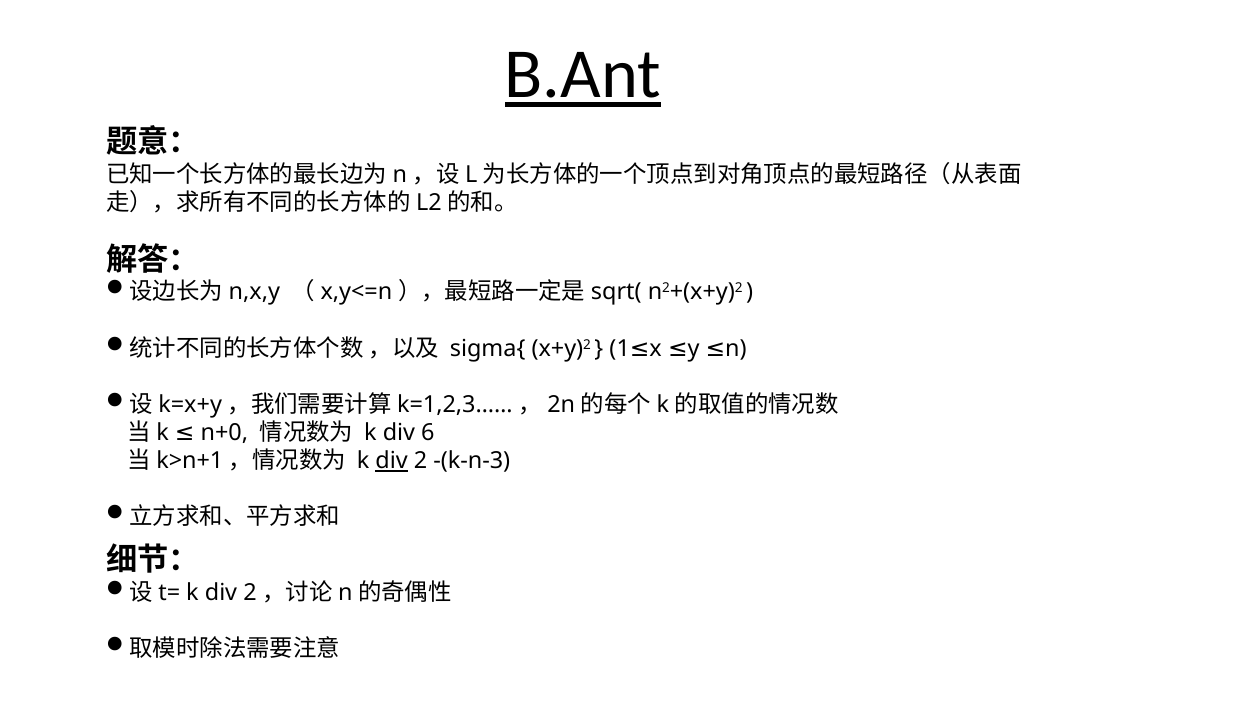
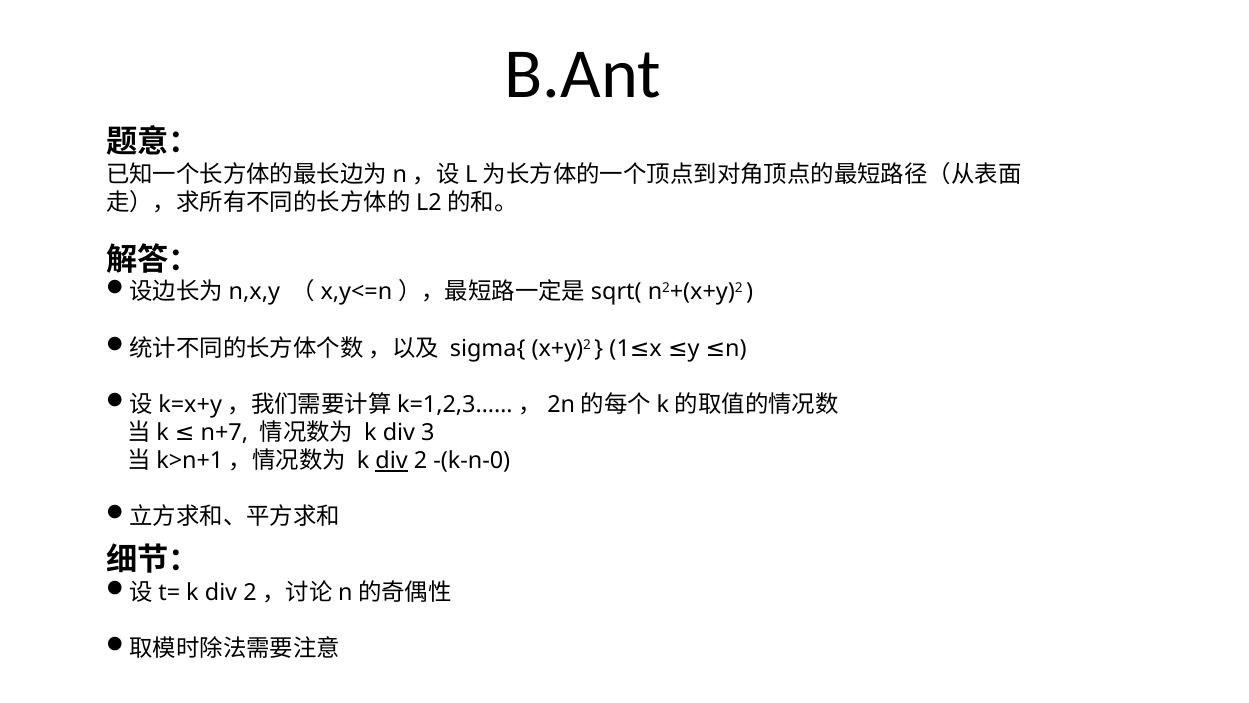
B.Ant underline: present -> none (583, 74)
6: 6 -> 3 (428, 432)
n+0: n+0 -> n+7 (224, 432)
-(k-n-3: -(k-n-3 -> -(k-n-0 (472, 461)
